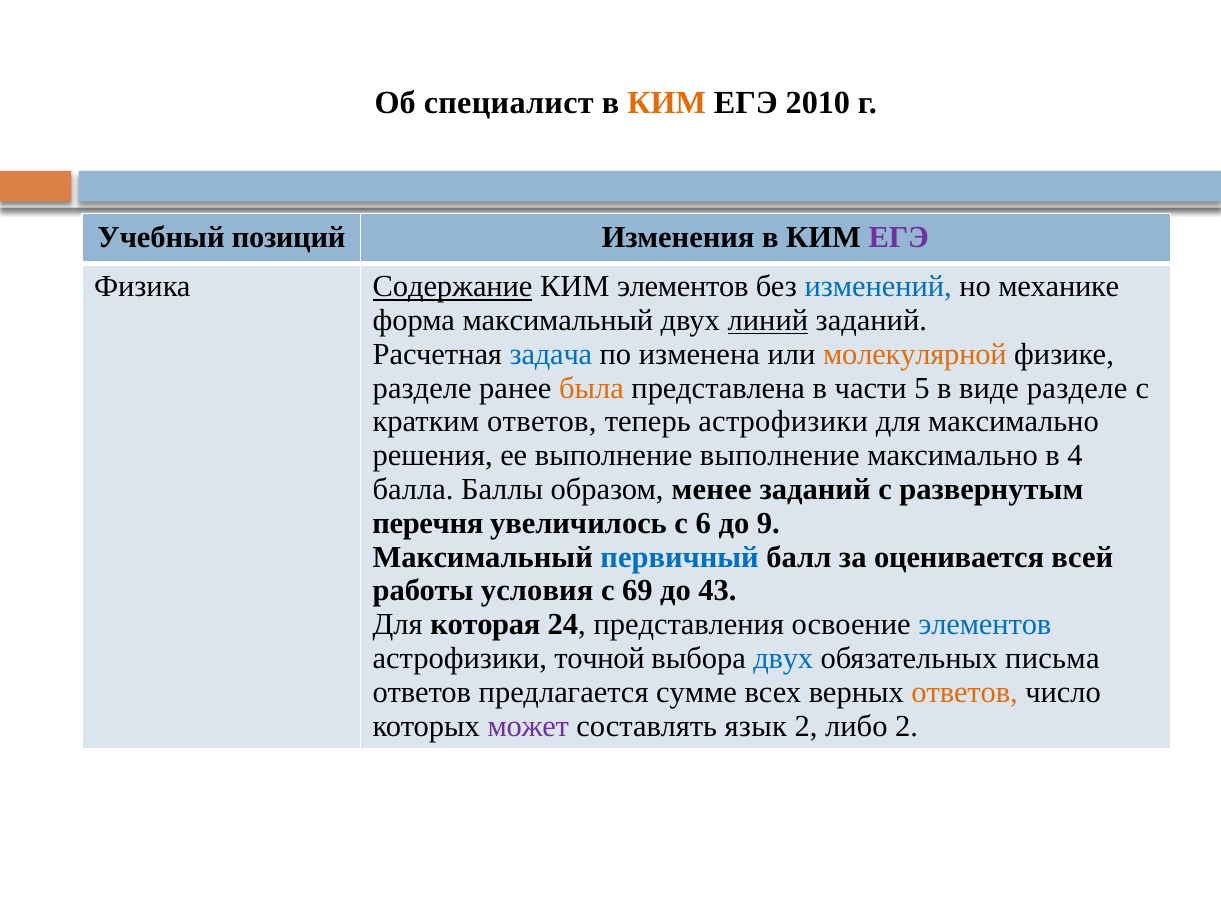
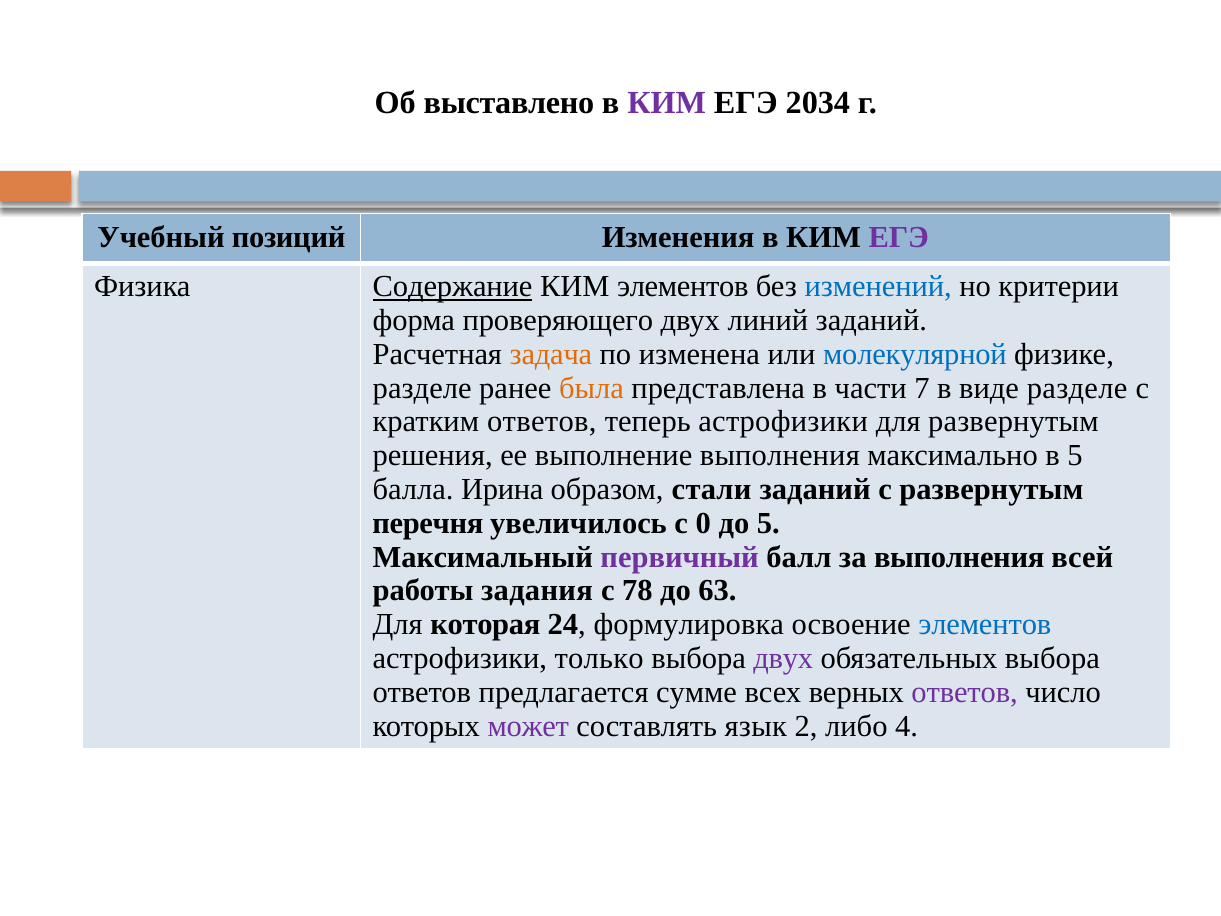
специалист: специалист -> выставлено (509, 103)
КИМ colour: orange -> purple (667, 103)
2010: 2010 -> 2034 (818, 103)
механике: механике -> критерии (1059, 286)
форма максимальный: максимальный -> проверяющего (558, 320)
линий underline: present -> none (768, 320)
задача colour: blue -> orange (551, 354)
молекулярной colour: orange -> blue (915, 354)
5: 5 -> 7 (922, 388)
для максимально: максимально -> развернутым (1013, 422)
выполнение выполнение: выполнение -> выполнения (780, 455)
в 4: 4 -> 5 (1075, 455)
Баллы: Баллы -> Ирина (502, 489)
менее: менее -> стали (712, 489)
6: 6 -> 0 (703, 523)
до 9: 9 -> 5 (768, 523)
первичный colour: blue -> purple (680, 557)
за оценивается: оценивается -> выполнения (959, 557)
условия: условия -> задания (537, 591)
69: 69 -> 78 (637, 591)
43: 43 -> 63 (717, 591)
представления: представления -> формулировка (689, 624)
точной: точной -> только (599, 658)
двух colour: blue -> purple (783, 658)
обязательных письма: письма -> выбора (1052, 658)
ответов colour: orange -> purple (965, 692)
либо 2: 2 -> 4 (906, 726)
